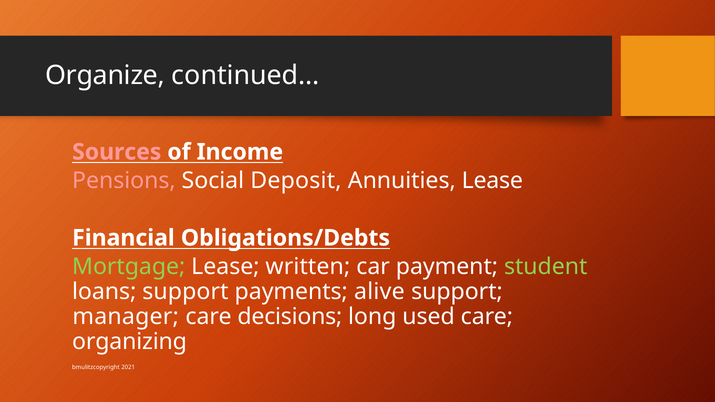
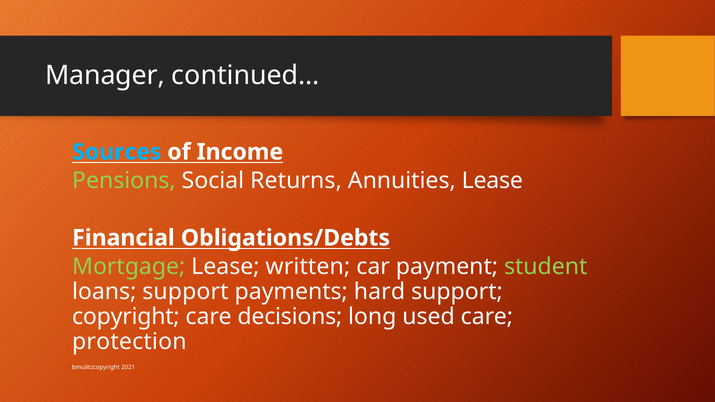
Organize: Organize -> Manager (105, 76)
Sources colour: pink -> light blue (117, 152)
Pensions colour: pink -> light green (124, 181)
Deposit: Deposit -> Returns (296, 181)
alive: alive -> hard (379, 292)
manager: manager -> copyright (126, 317)
organizing: organizing -> protection (129, 342)
